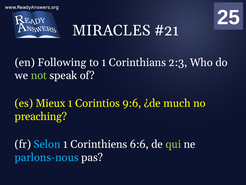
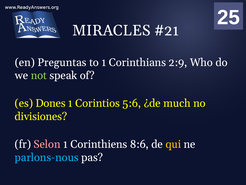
Following: Following -> Preguntas (62, 62)
2:3: 2:3 -> 2:9 (178, 62)
Mieux: Mieux -> Dones (50, 103)
9:6: 9:6 -> 5:6 (132, 103)
preaching: preaching -> divisiones (41, 116)
Selon colour: light blue -> pink (47, 144)
6:6: 6:6 -> 8:6 (139, 144)
qui colour: light green -> yellow (173, 144)
